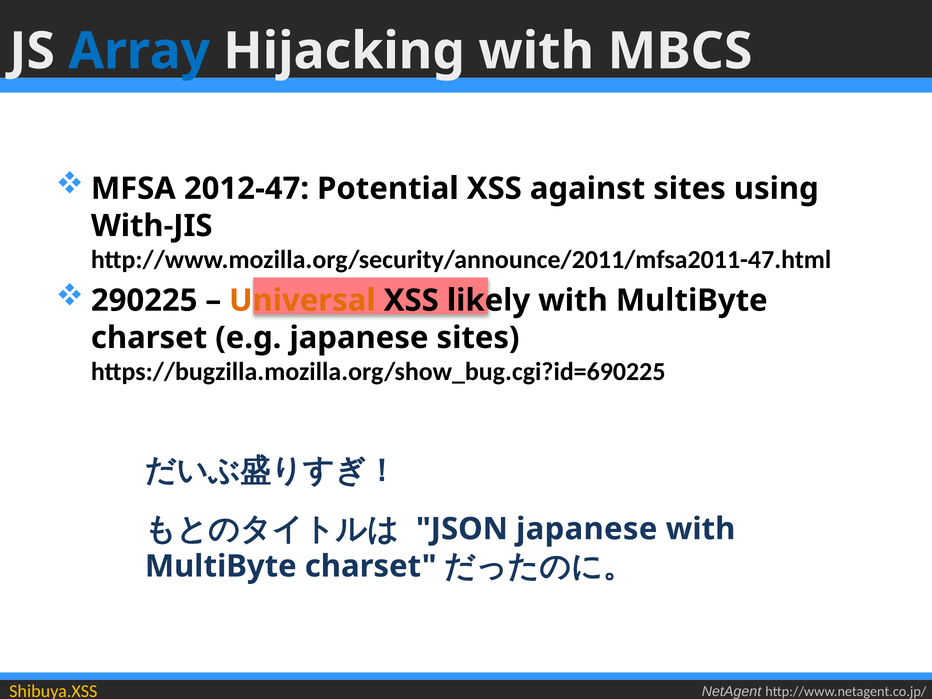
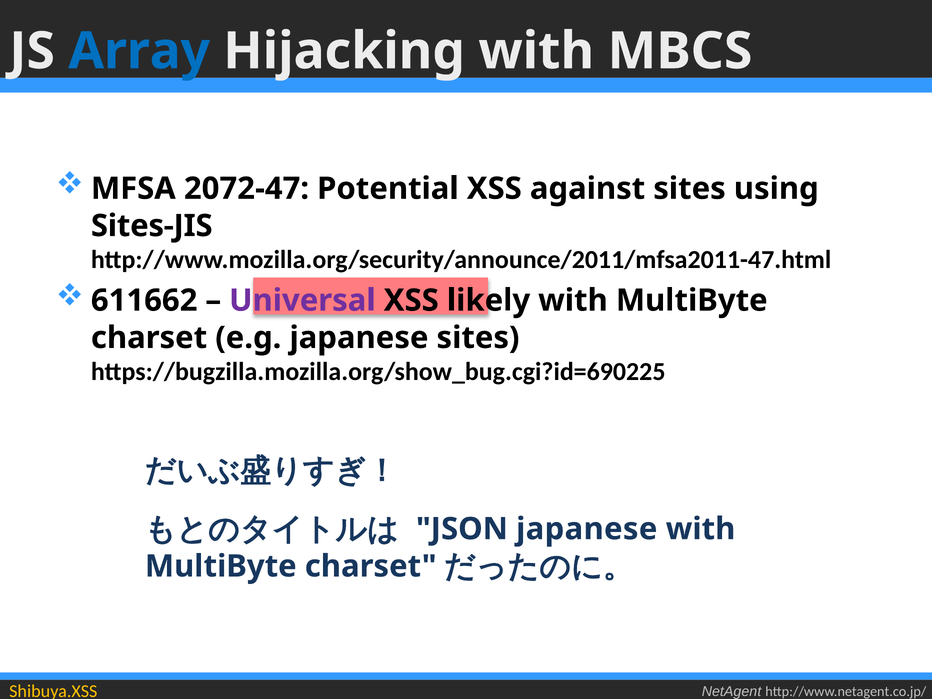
2012-47: 2012-47 -> 2072-47 (246, 189)
With-JIS: With-JIS -> Sites-JIS (152, 226)
290225: 290225 -> 611662 (144, 300)
Universal colour: orange -> purple (302, 300)
